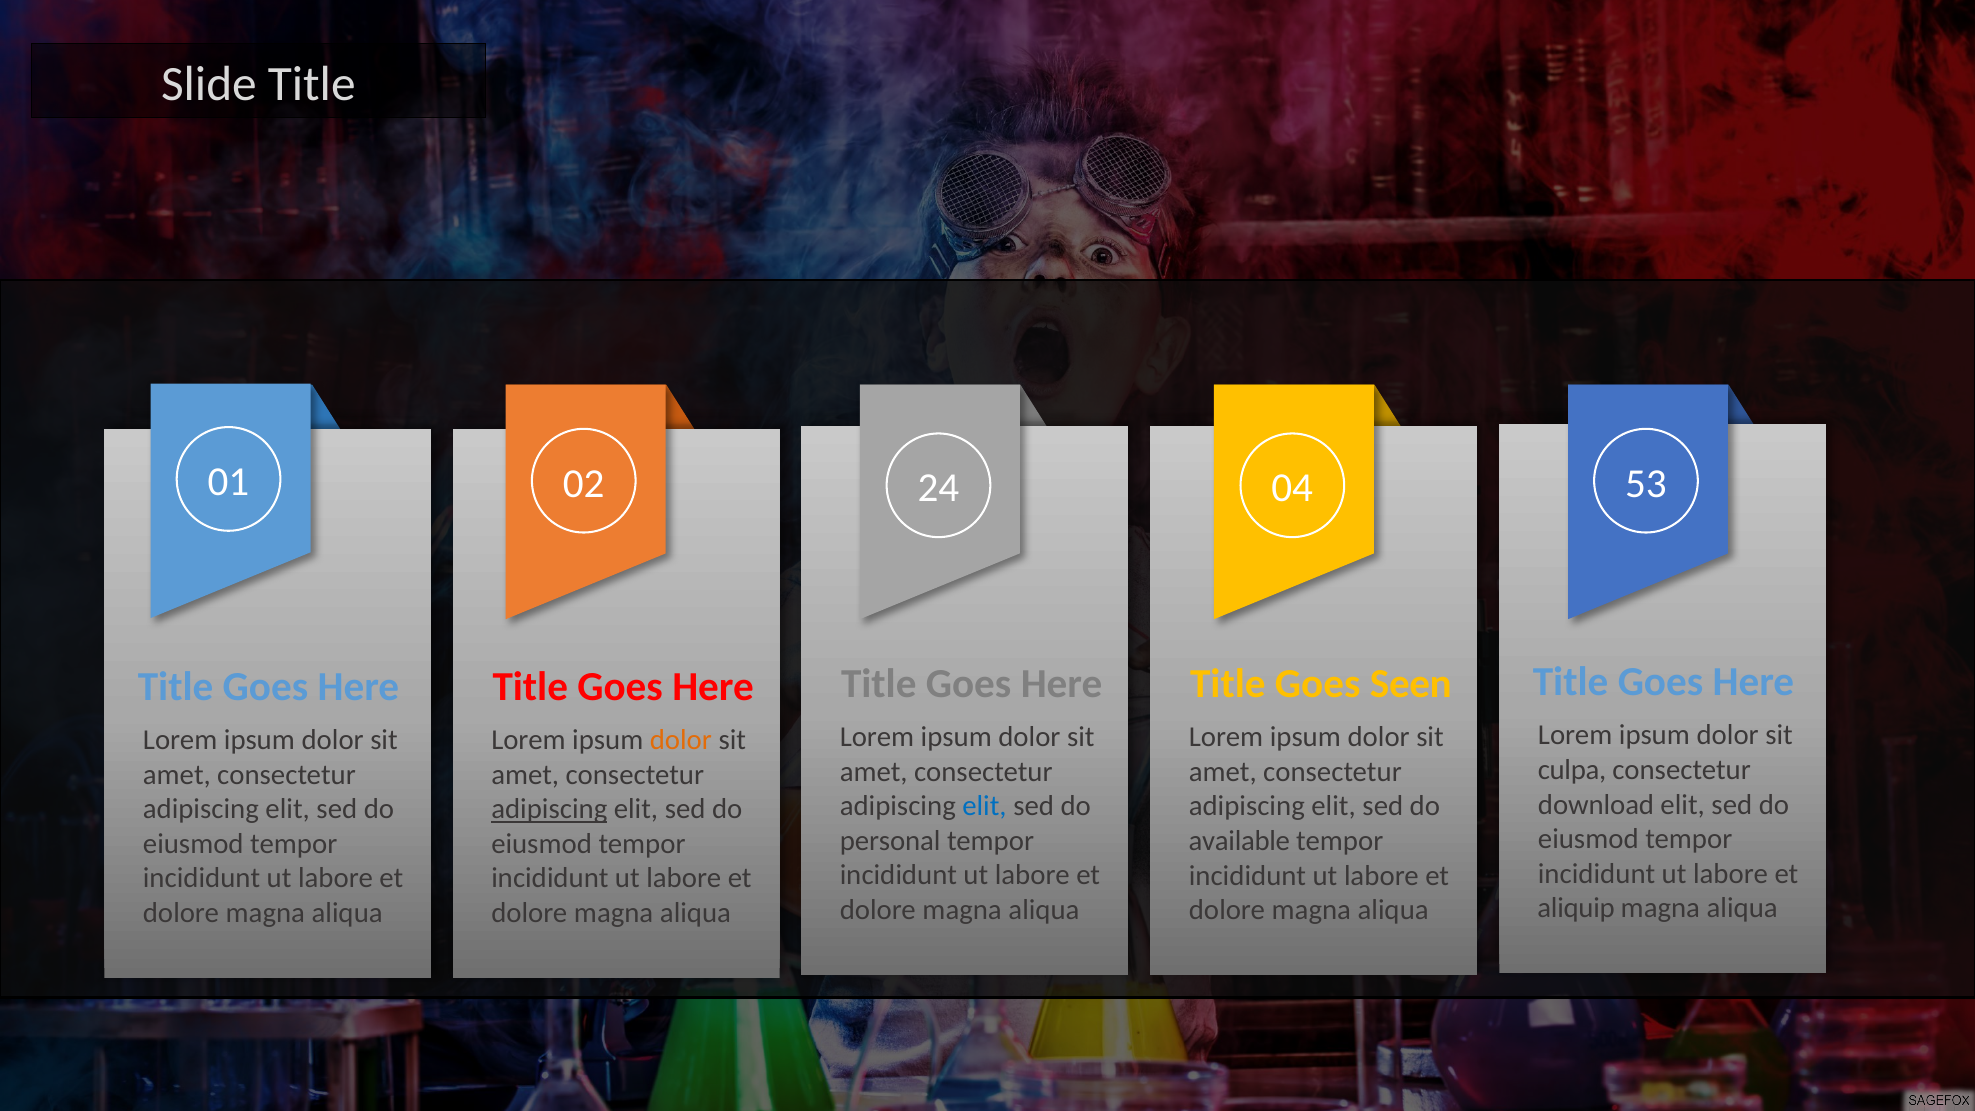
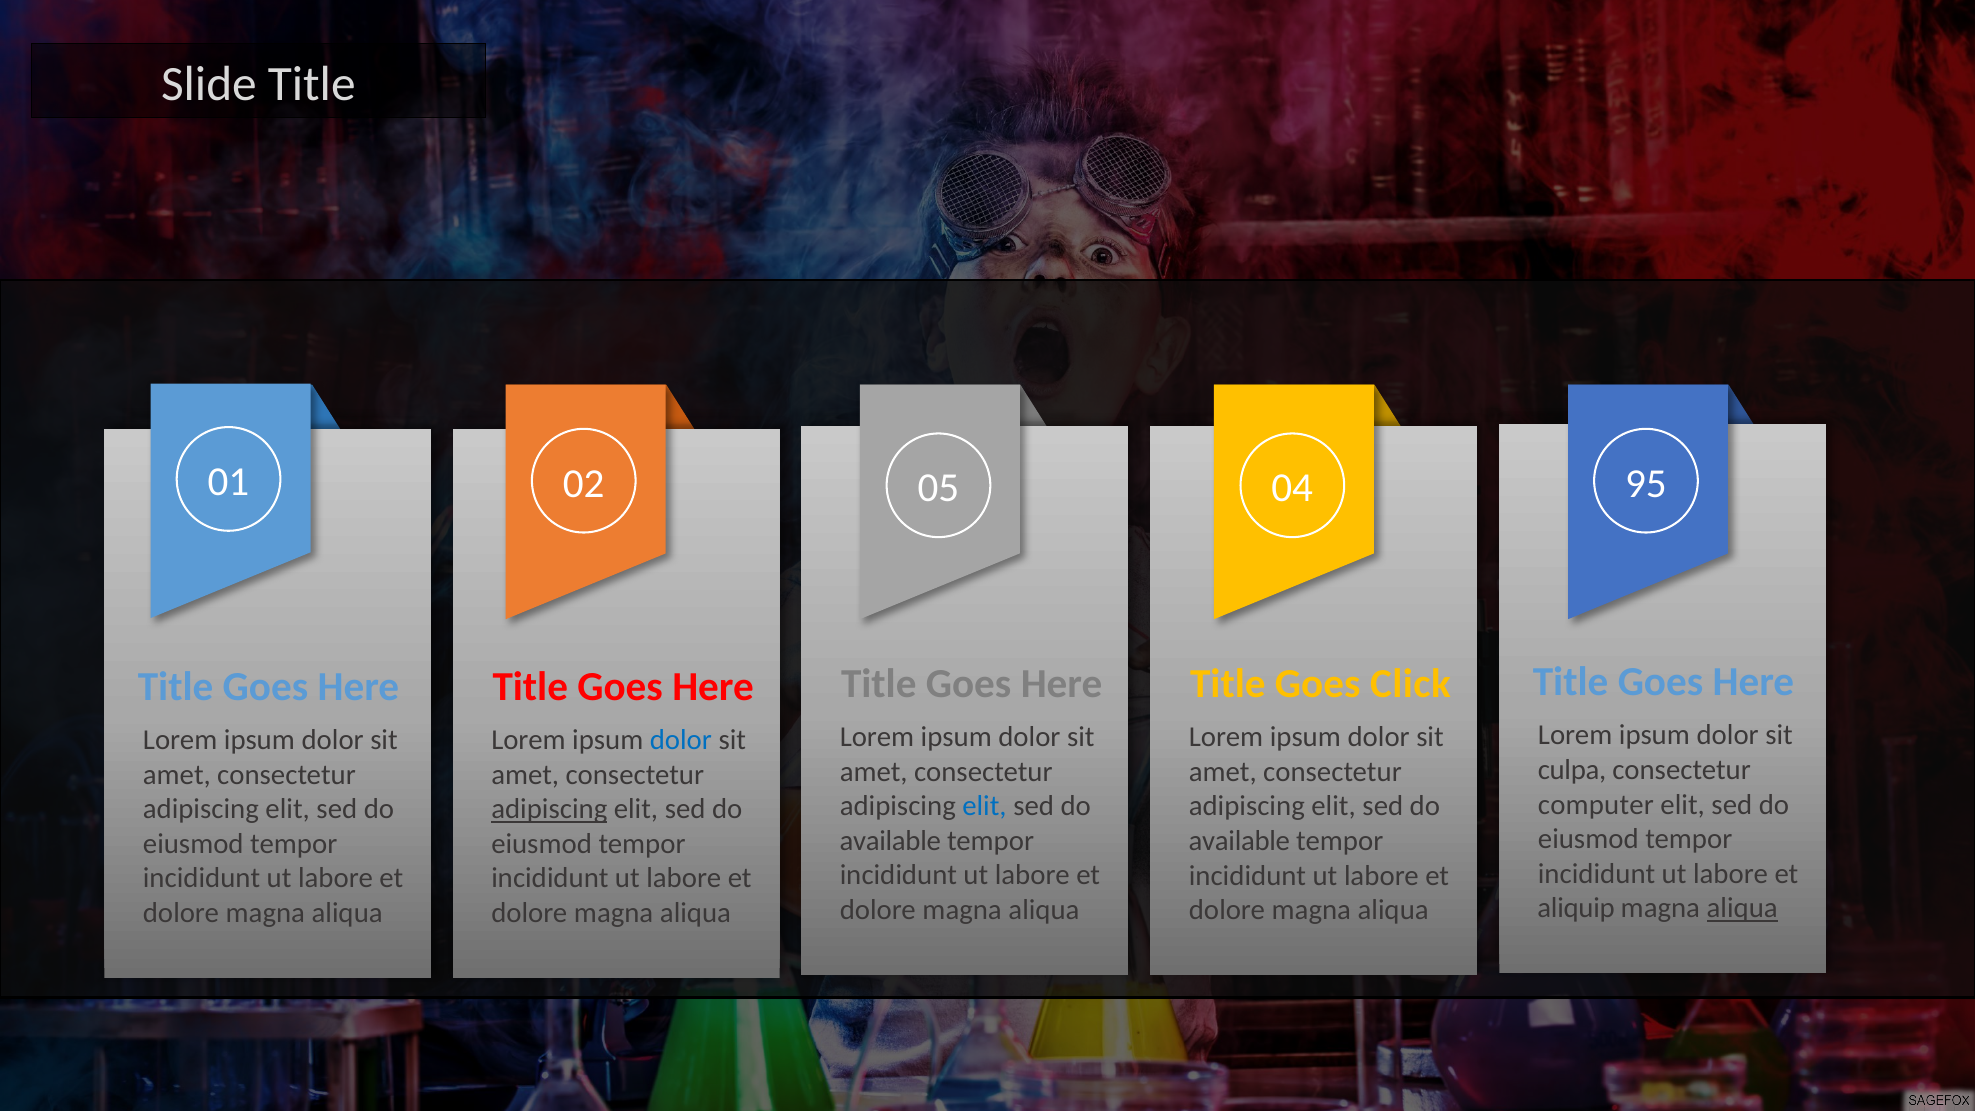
24: 24 -> 05 (938, 488)
53: 53 -> 95 (1646, 484)
Seen: Seen -> Click (1410, 684)
dolor colour: orange -> blue (681, 740)
download: download -> computer (1596, 804)
personal: personal -> available (890, 841)
aliqua underline: none -> present (1742, 908)
